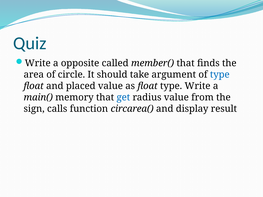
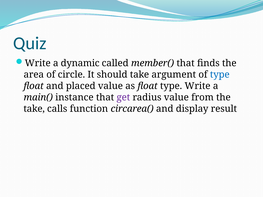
opposite: opposite -> dynamic (80, 63)
memory: memory -> instance (74, 97)
get colour: blue -> purple (123, 97)
sign: sign -> take (34, 109)
